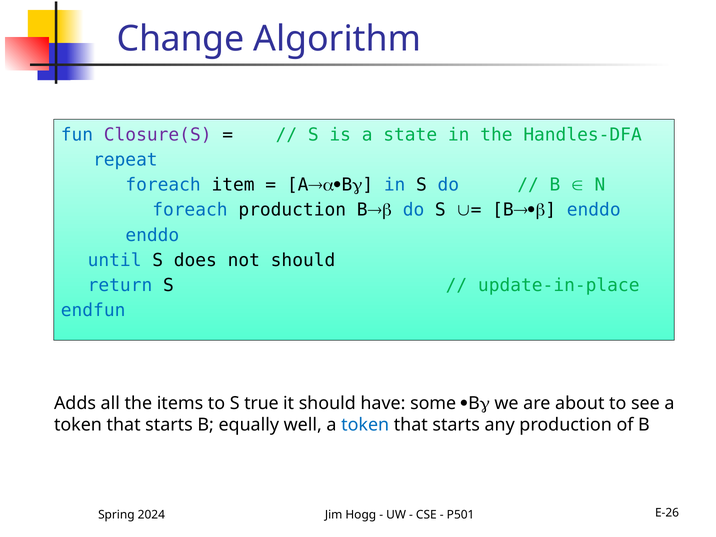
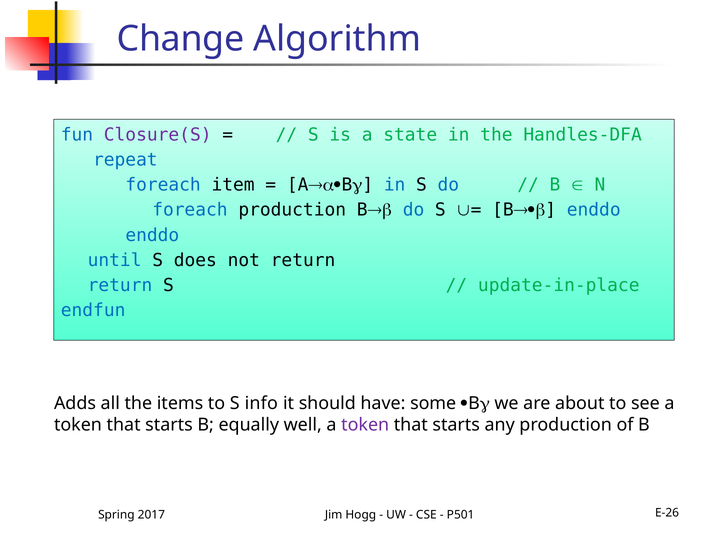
not should: should -> return (303, 260)
true: true -> info (261, 403)
token colour: blue -> purple (365, 425)
2024: 2024 -> 2017 (151, 515)
